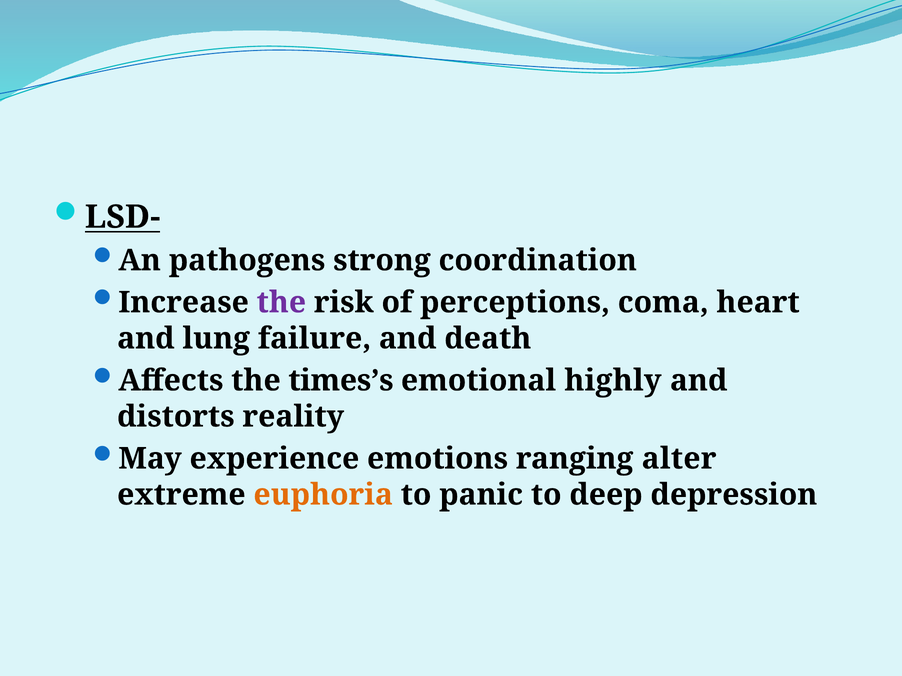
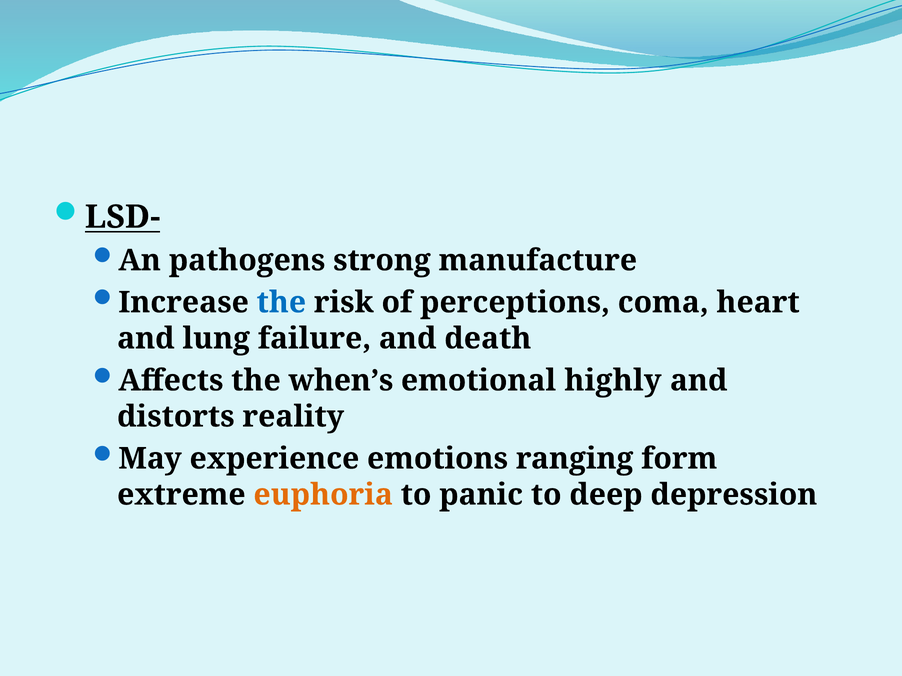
coordination: coordination -> manufacture (538, 261)
the colour: purple -> blue (281, 303)
times’s: times’s -> when’s (341, 381)
alter: alter -> form (679, 459)
